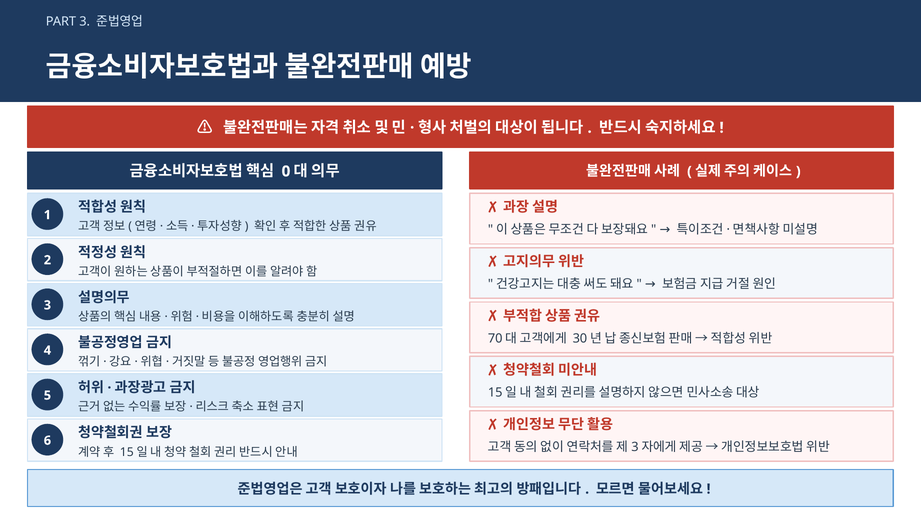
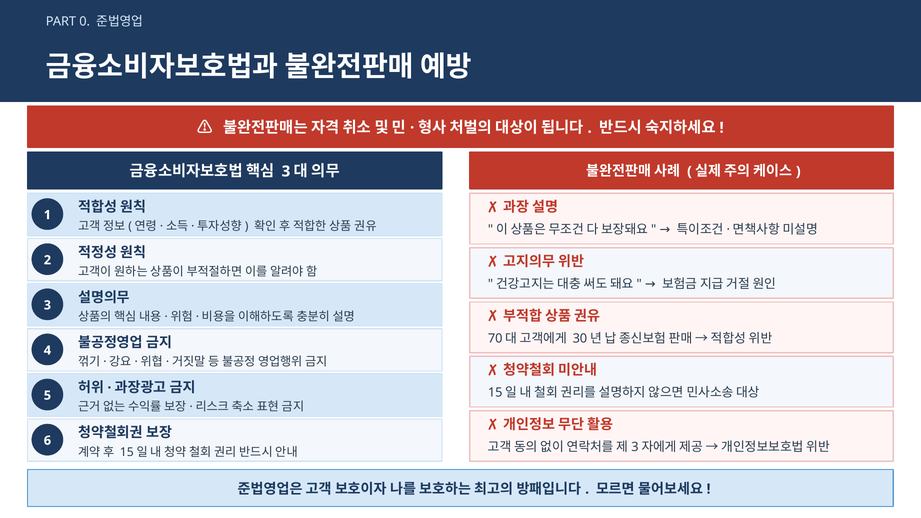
PART 3: 3 -> 0 (85, 22)
0: 0 -> 3 (286, 171)
